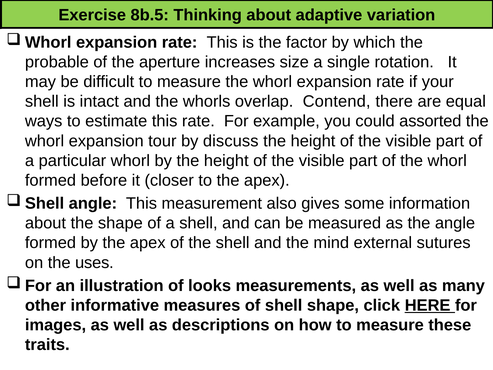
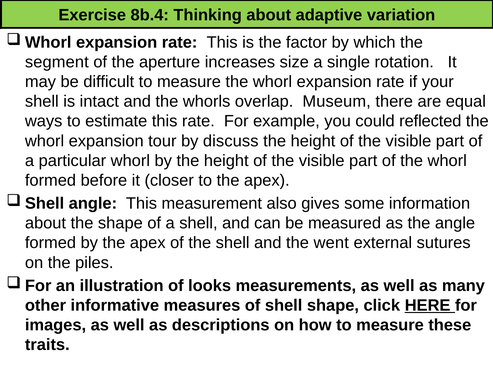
8b.5: 8b.5 -> 8b.4 (150, 15)
probable: probable -> segment (57, 62)
Contend: Contend -> Museum (337, 101)
assorted: assorted -> reflected (430, 121)
mind: mind -> went (331, 243)
uses: uses -> piles (94, 262)
